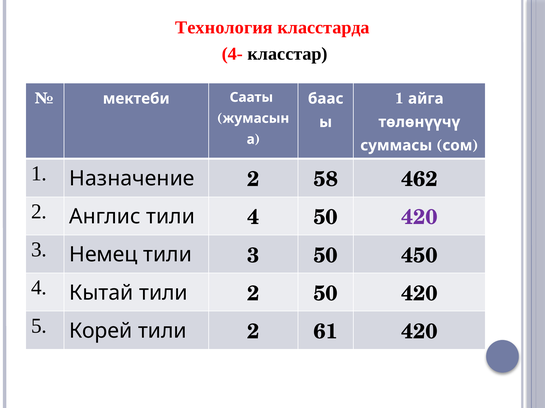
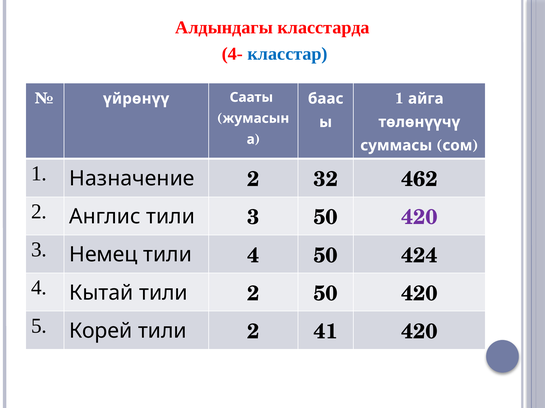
Технология: Технология -> Алдындагы (224, 28)
класстар colour: black -> blue (288, 54)
мектеби: мектеби -> үйрөнүү (136, 99)
58: 58 -> 32 (326, 180)
тили 4: 4 -> 3 (253, 218)
тили 3: 3 -> 4 (253, 256)
450: 450 -> 424 (419, 256)
61: 61 -> 41 (326, 332)
